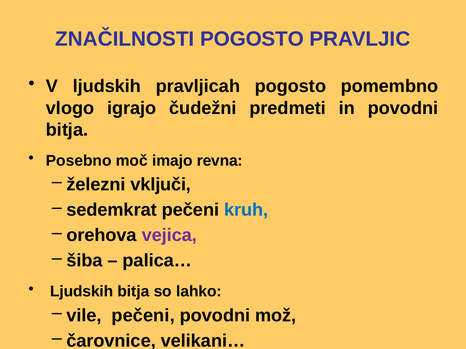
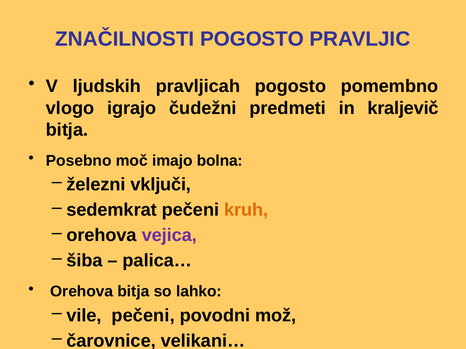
in povodni: povodni -> kraljevič (403, 108)
revna: revna -> bolna (220, 161)
kruh colour: blue -> orange (246, 210)
Ljudskih: Ljudskih -> Orehova (82, 292)
